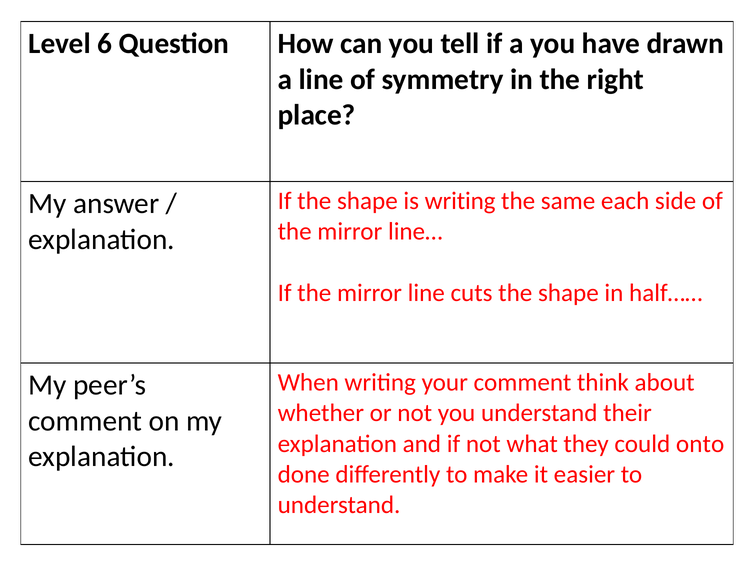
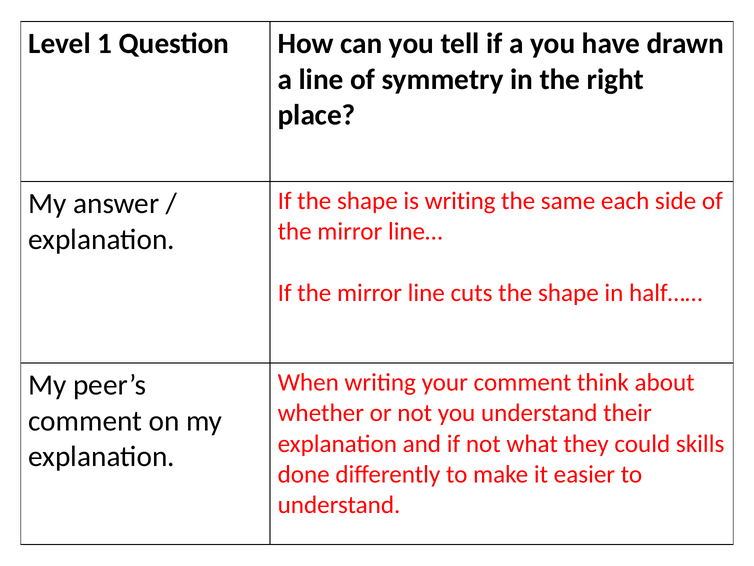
6: 6 -> 1 (105, 43)
onto: onto -> skills (700, 443)
